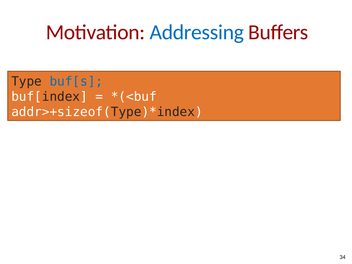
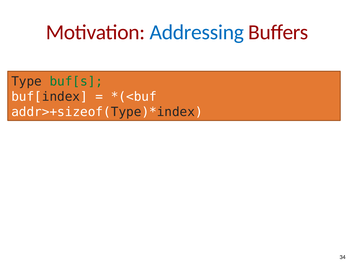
buf[s colour: blue -> green (76, 82)
